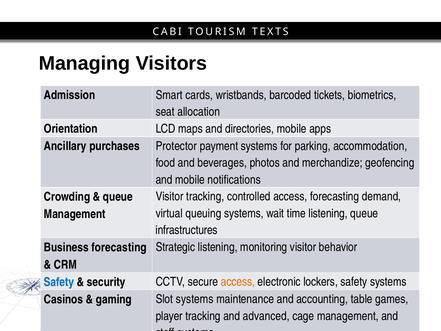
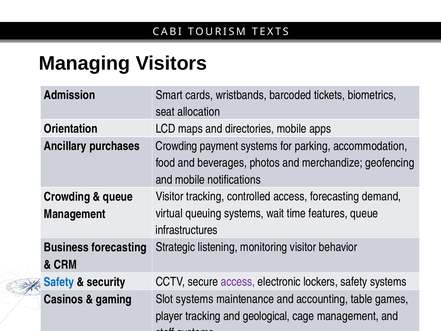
purchases Protector: Protector -> Crowding (176, 146)
time listening: listening -> features (328, 213)
access colour: orange -> purple (238, 282)
advanced: advanced -> geological (266, 316)
